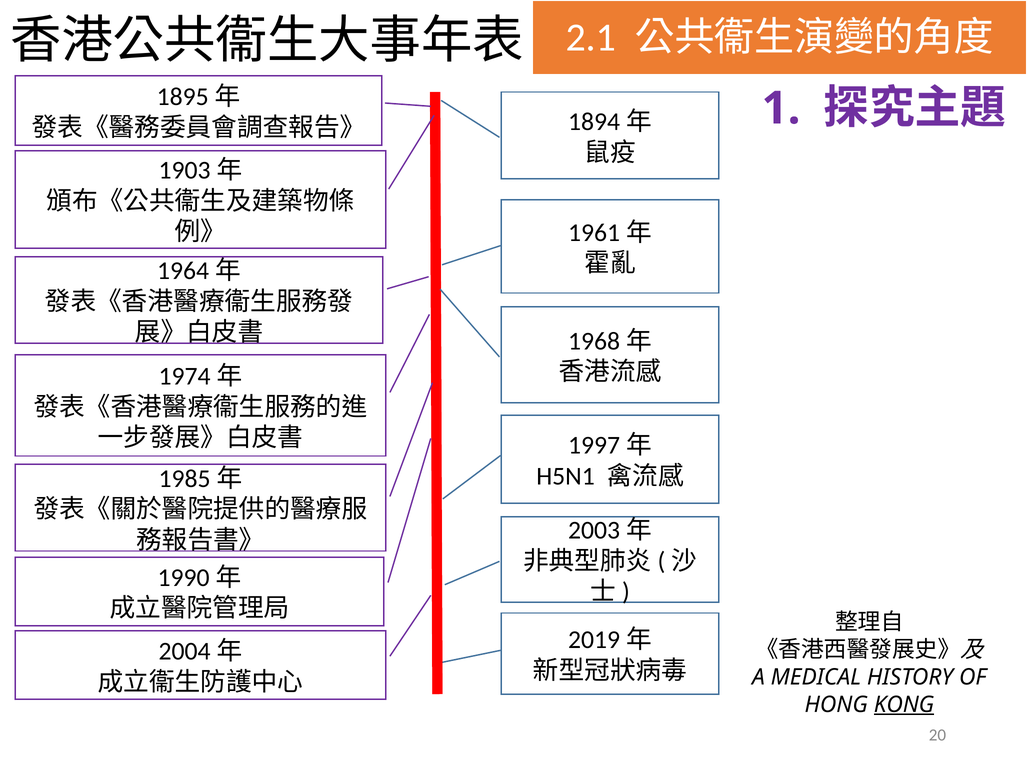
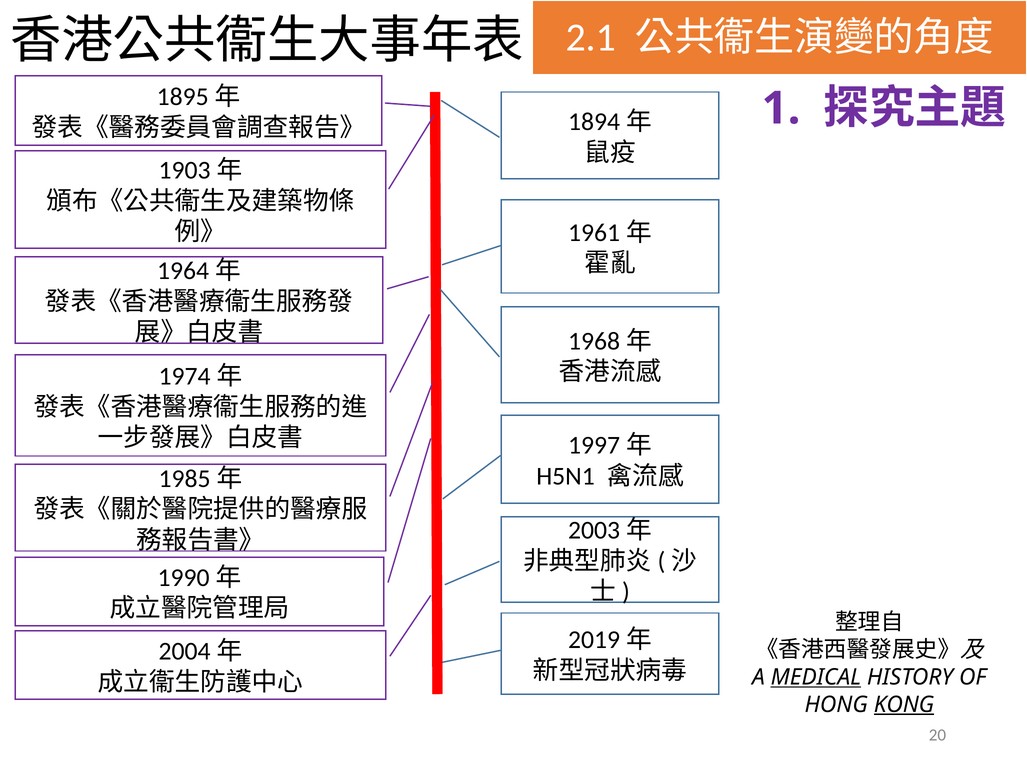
MEDICAL underline: none -> present (816, 677)
